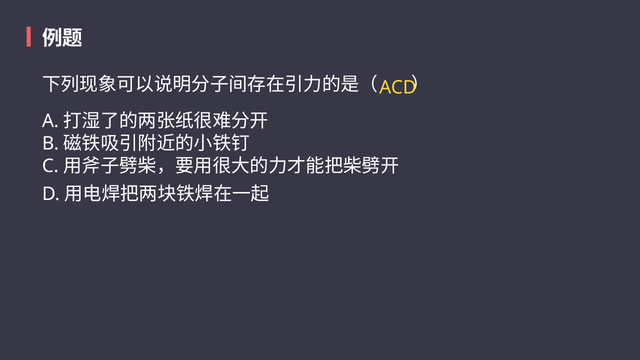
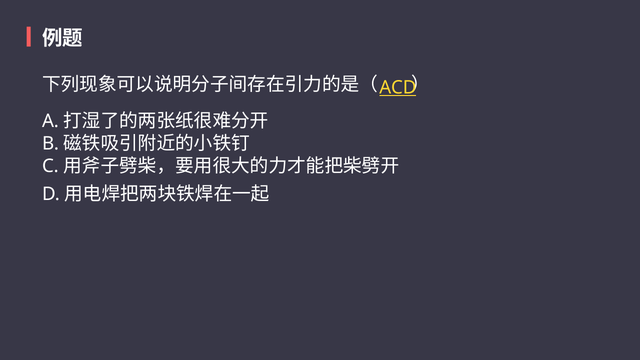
ACD underline: none -> present (398, 87)
